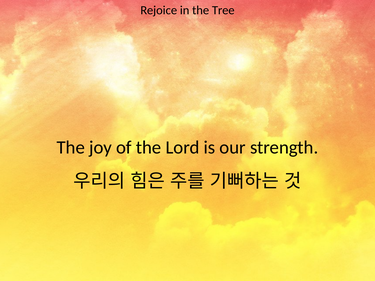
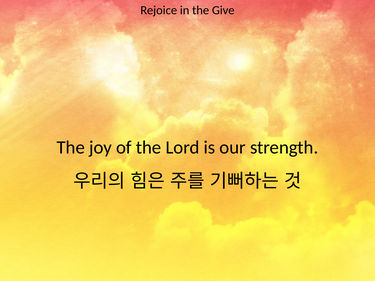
Tree: Tree -> Give (223, 10)
